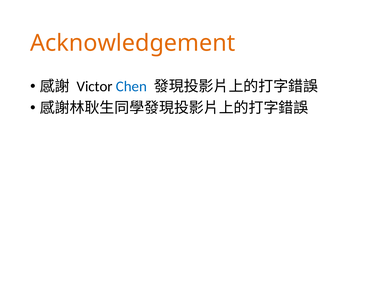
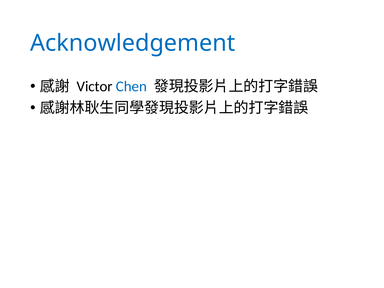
Acknowledgement colour: orange -> blue (133, 43)
